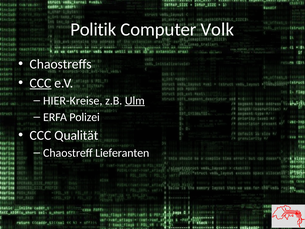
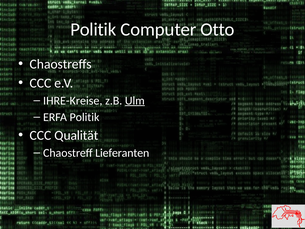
Volk: Volk -> Otto (217, 30)
CCC underline: present -> none (41, 83)
HIER-Kreise: HIER-Kreise -> IHRE-Kreise (73, 100)
ERFA Polizei: Polizei -> Politik (84, 117)
